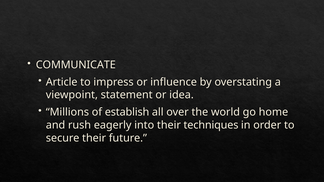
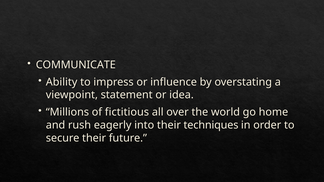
Article: Article -> Ability (62, 82)
establish: establish -> fictitious (127, 112)
